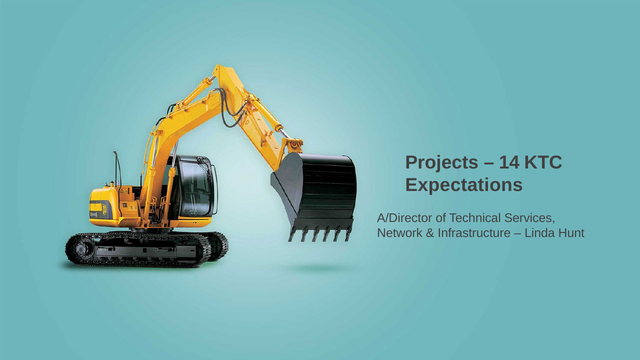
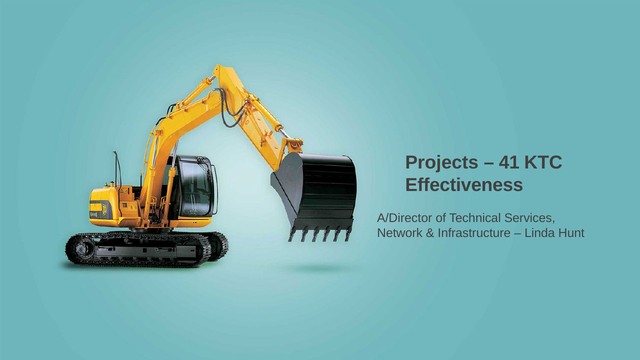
14: 14 -> 41 (509, 163)
Expectations: Expectations -> Effectiveness (464, 185)
